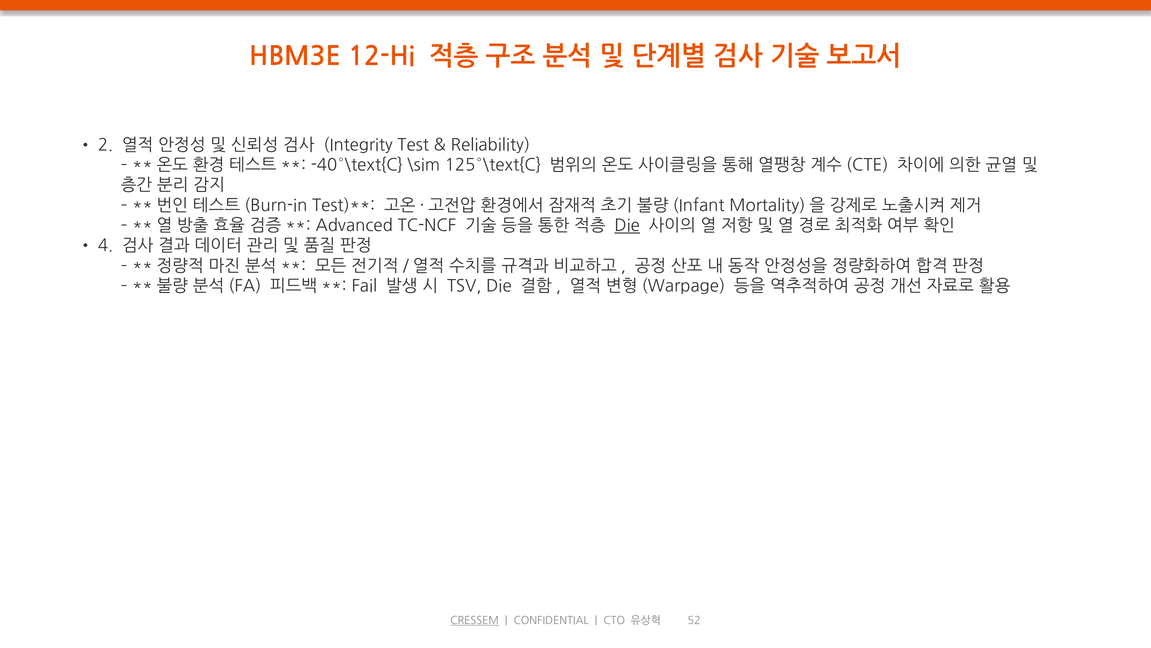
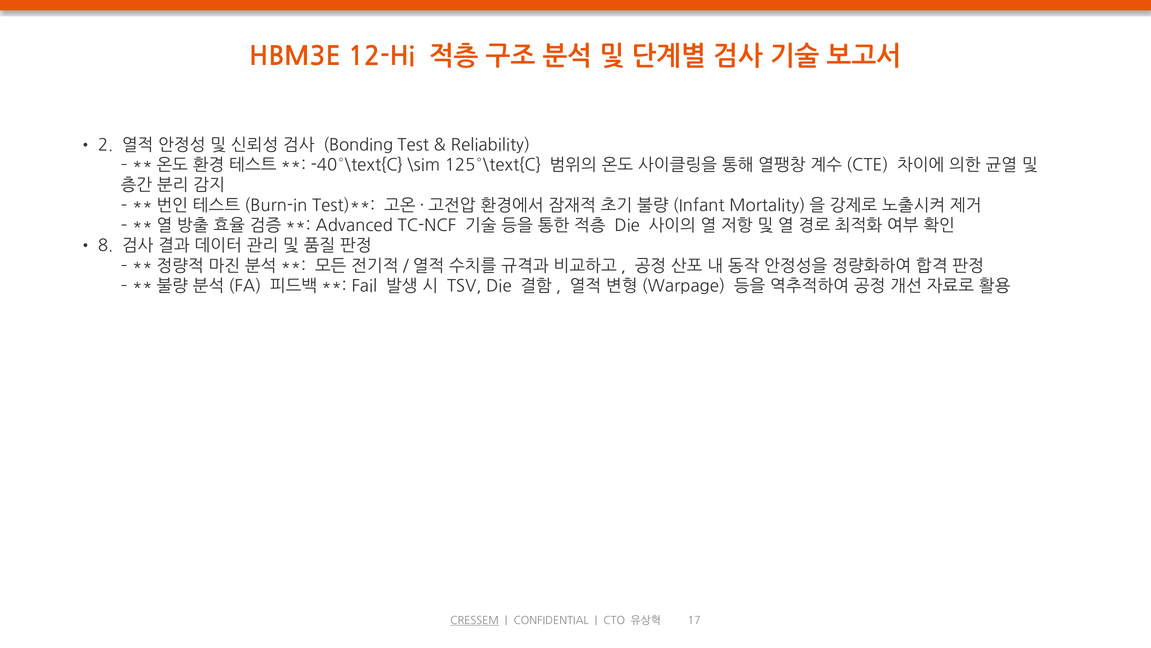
Integrity: Integrity -> Bonding (358, 145)
Die underline: present -> none (627, 226)
4: 4 -> 8 (106, 246)
52: 52 -> 17 (694, 620)
